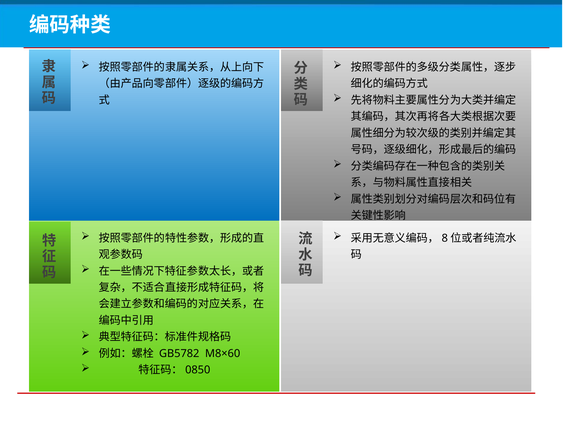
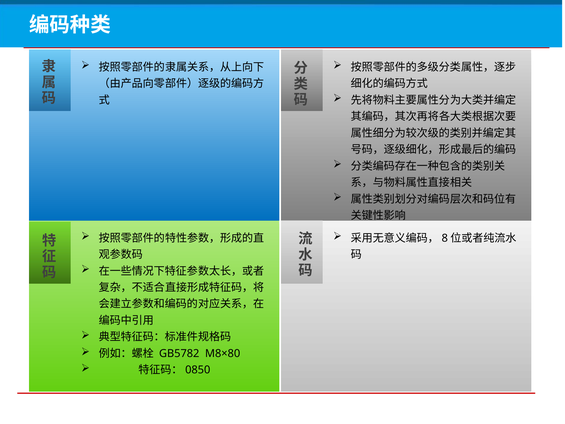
M8×60: M8×60 -> M8×80 (223, 353)
